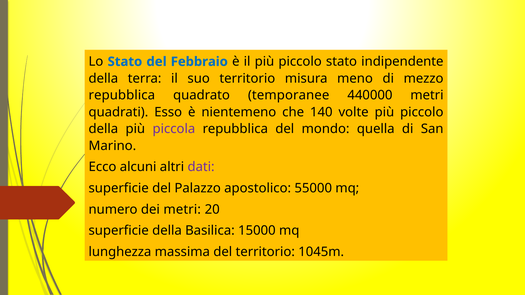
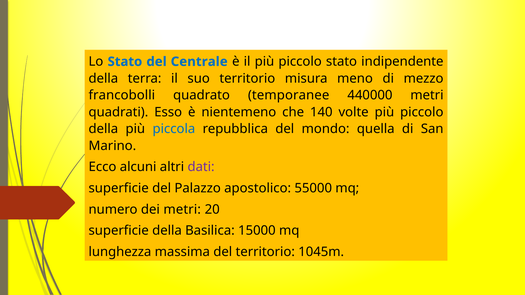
Febbraio: Febbraio -> Centrale (199, 62)
repubblica: repubblica -> francobolli (122, 95)
piccola colour: purple -> blue (174, 129)
